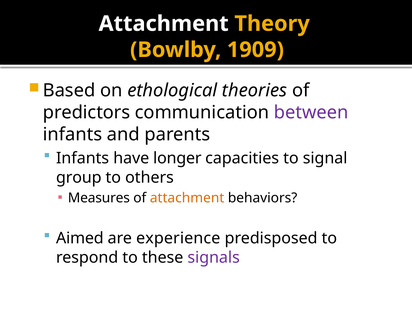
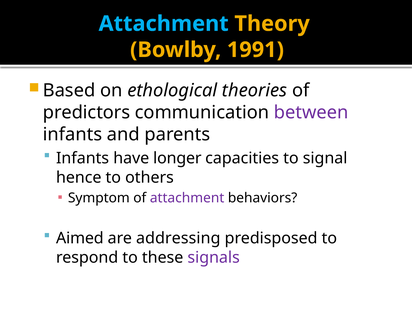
Attachment colour: white -> light blue (164, 24)
1909: 1909 -> 1991 (255, 50)
group: group -> hence (79, 177)
Measures: Measures -> Symptom (99, 198)
attachment colour: orange -> purple (187, 198)
experience: experience -> addressing (178, 238)
